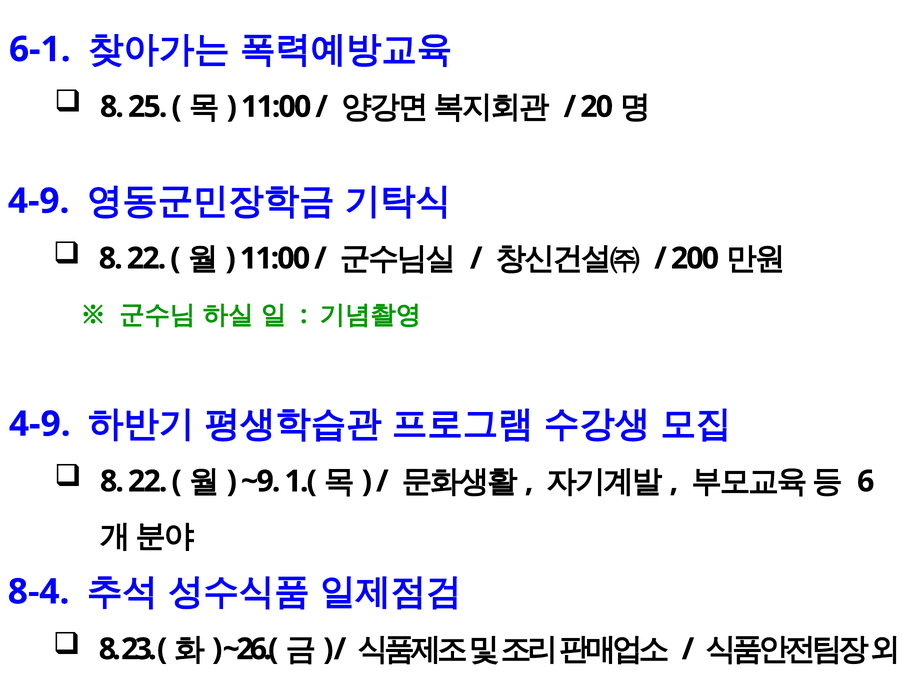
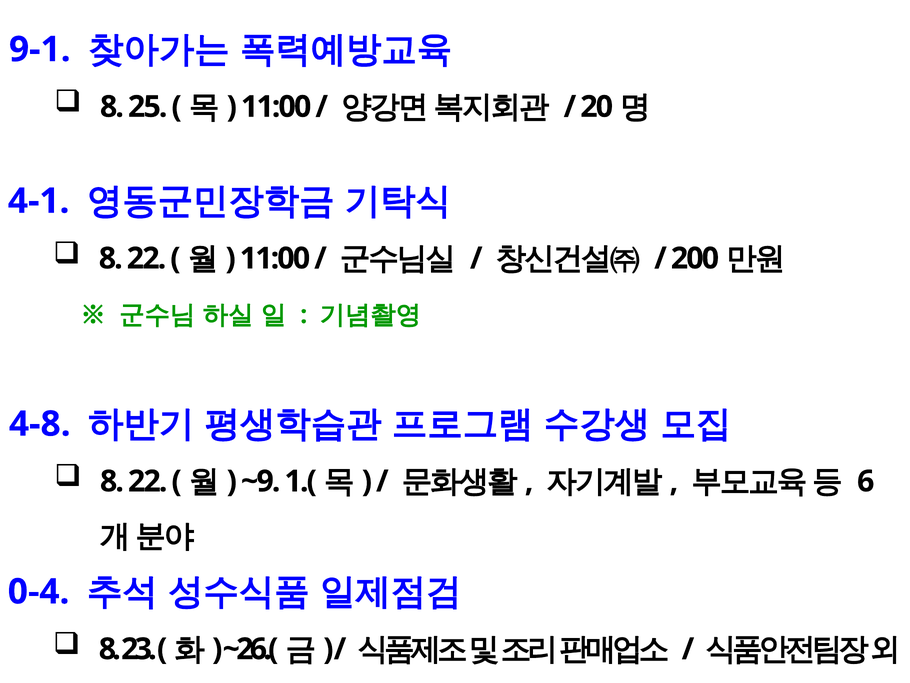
6-1: 6-1 -> 9-1 (40, 49)
4-9: 4-9 -> 4-1 (39, 201)
4-9: 4-9 -> 4-8 (40, 424)
8-4: 8-4 -> 0-4 (39, 591)
